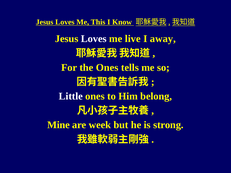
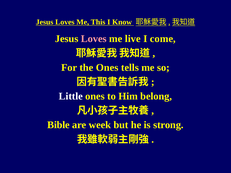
Loves colour: white -> pink (94, 39)
away: away -> come (163, 39)
Mine: Mine -> Bible (58, 125)
